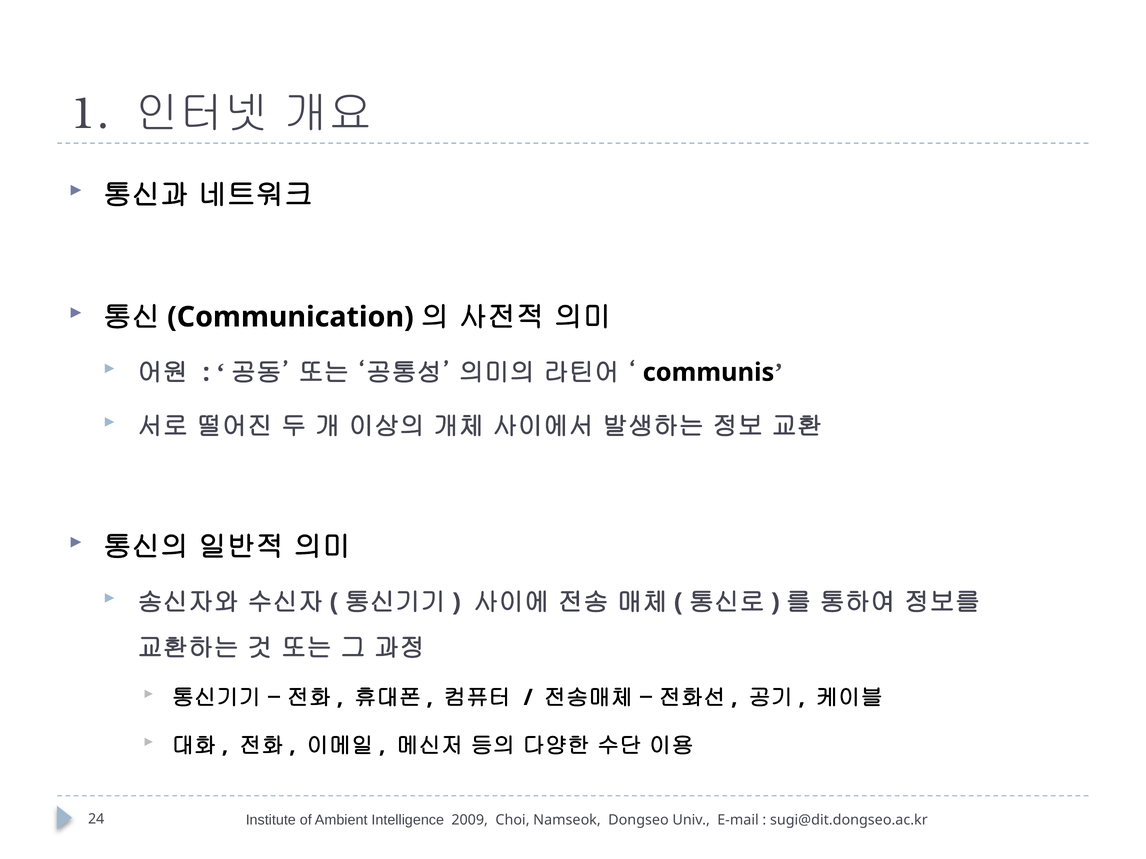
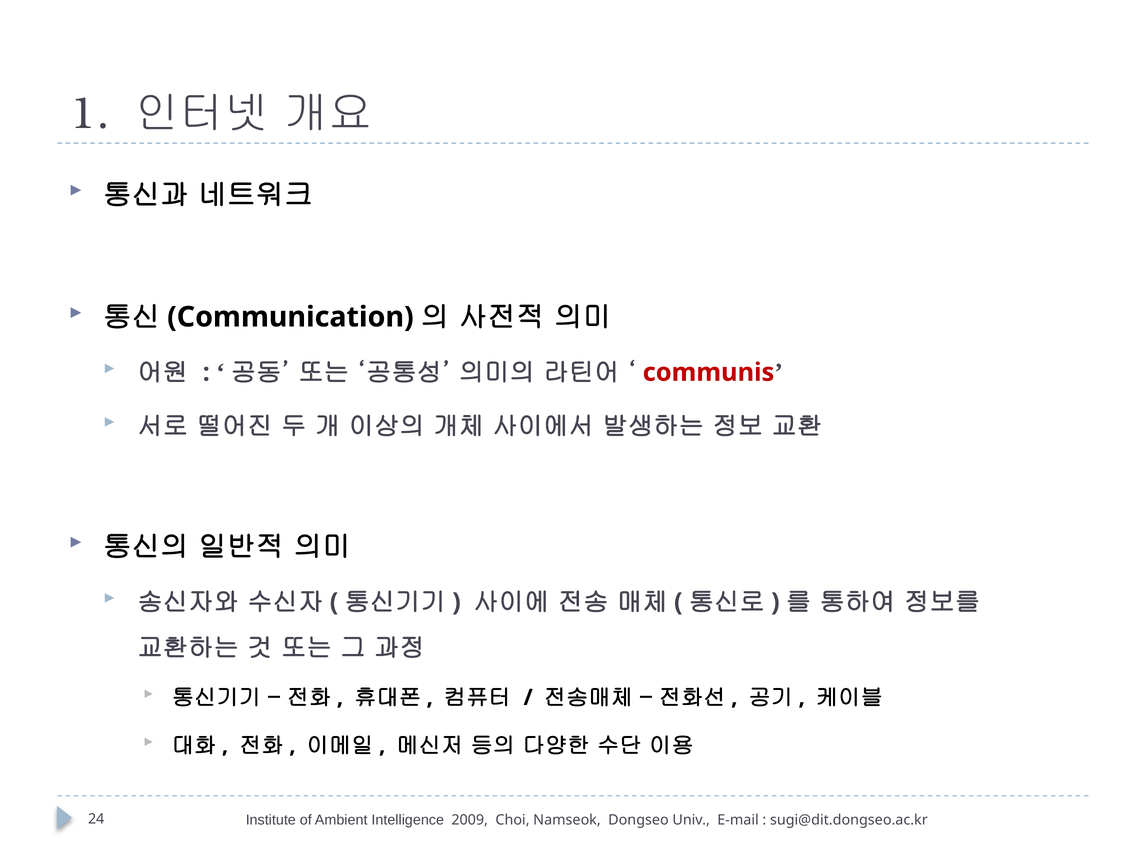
communis colour: black -> red (708, 373)
